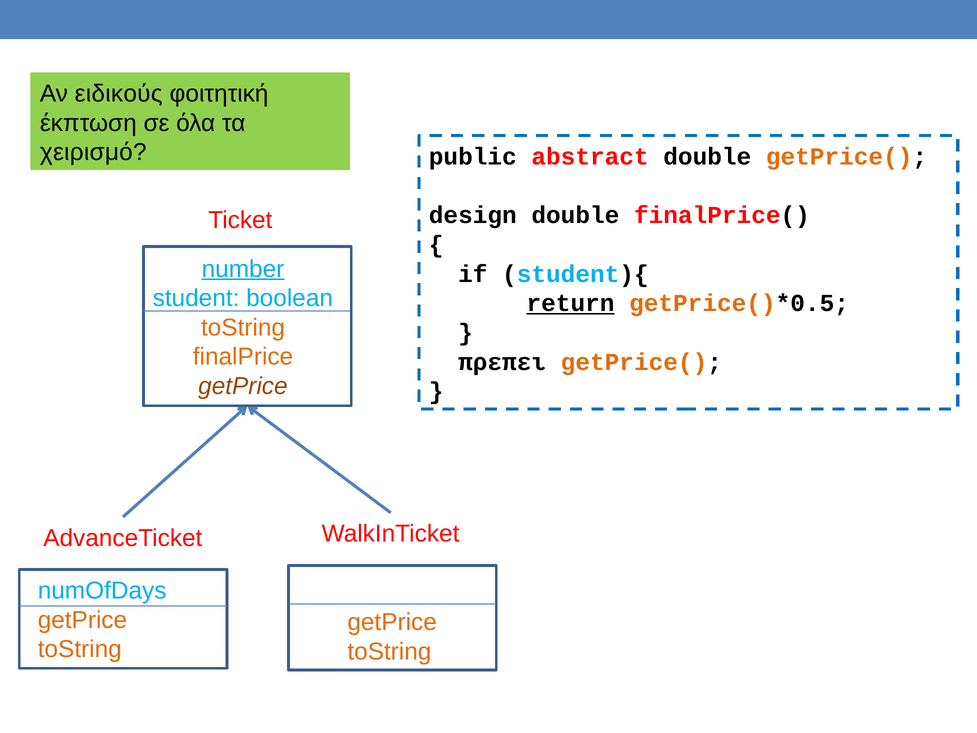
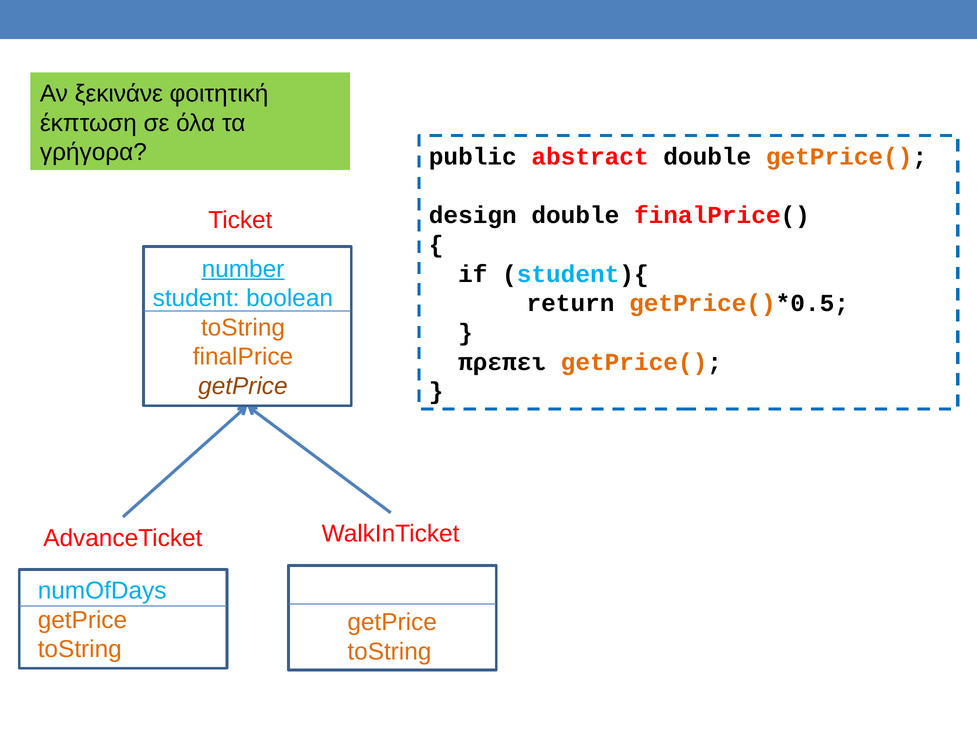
ειδικούς: ειδικούς -> ξεκινάνε (119, 94)
χειρισμό: χειρισμό -> γρήγορα (93, 152)
return underline: present -> none (571, 303)
